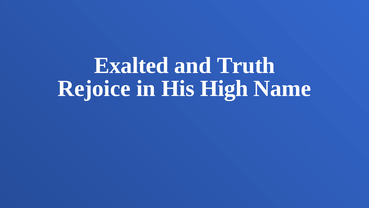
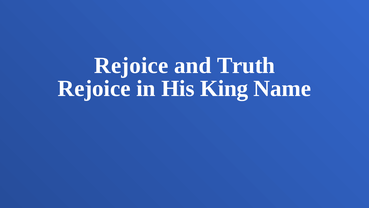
Exalted: Exalted -> Rejoice (131, 65)
High: High -> King (224, 88)
